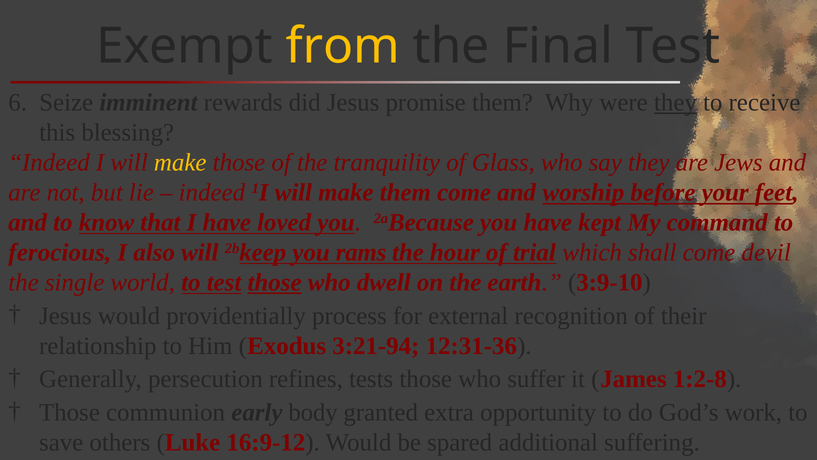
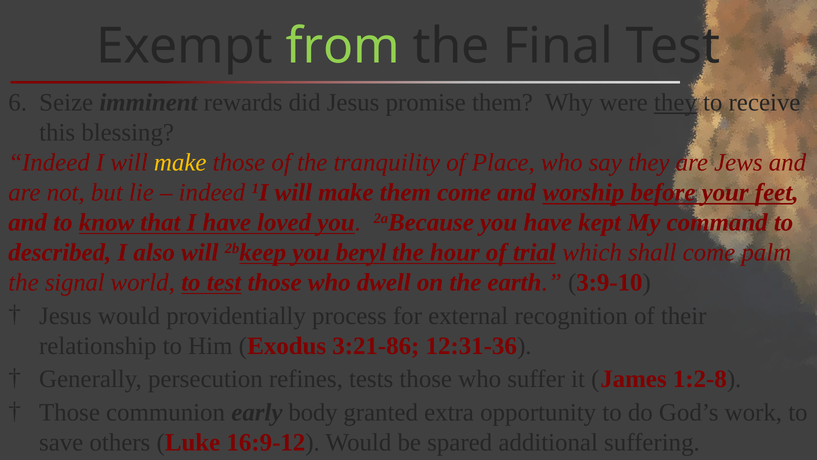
from colour: yellow -> light green (343, 46)
Glass: Glass -> Place (503, 162)
ferocious: ferocious -> described (60, 252)
rams: rams -> beryl (361, 252)
devil: devil -> palm (766, 252)
single: single -> signal (75, 282)
those underline: present -> none (275, 282)
3:21-94: 3:21-94 -> 3:21-86 (376, 345)
